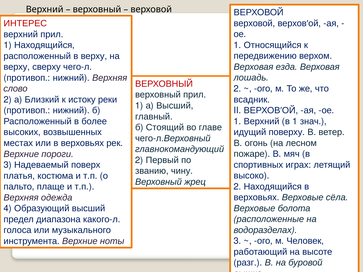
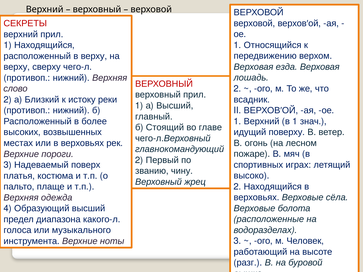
ИНТЕРЕС: ИНТЕРЕС -> СЕКРЕТЫ (25, 23)
